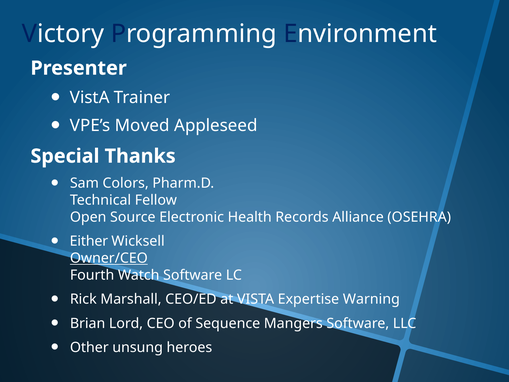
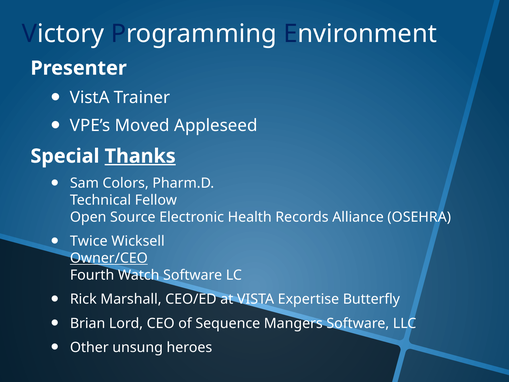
Thanks underline: none -> present (140, 156)
Either: Either -> Twice (89, 241)
Warning: Warning -> Butterfly (371, 299)
